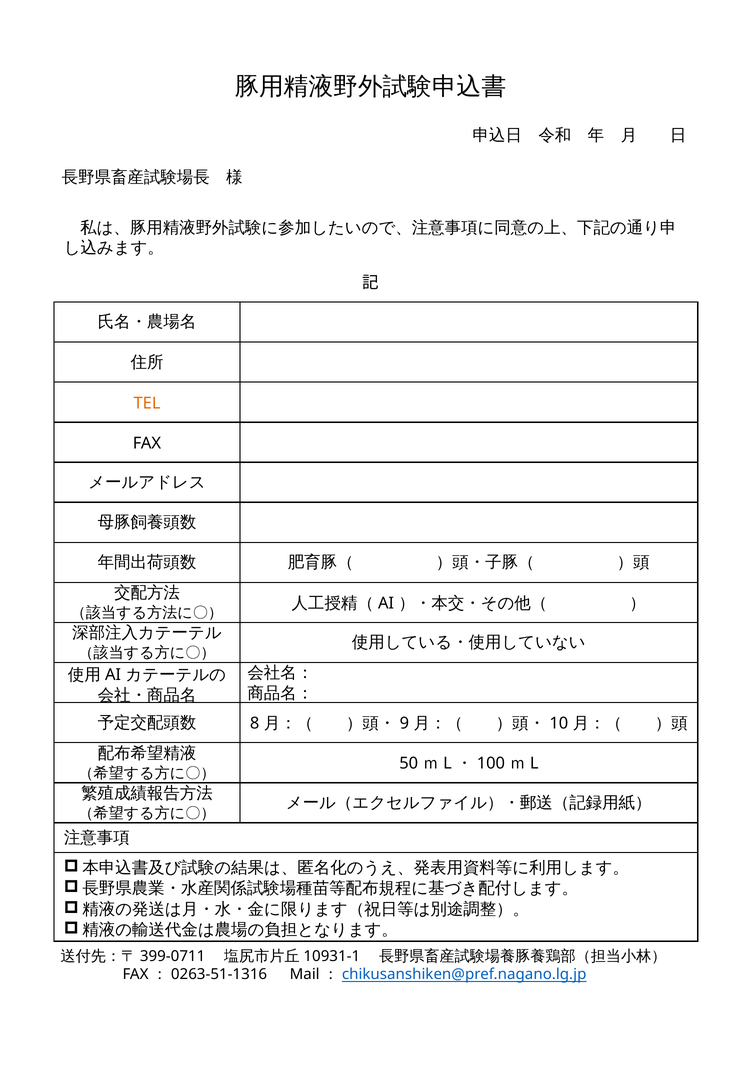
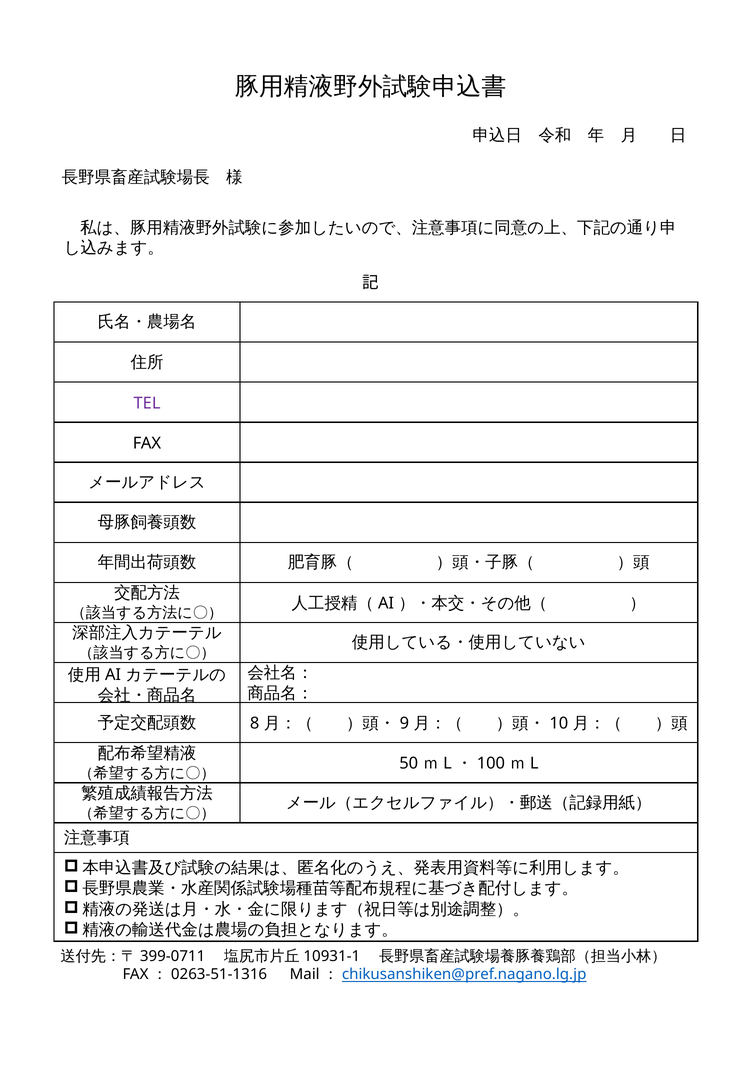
TEL colour: orange -> purple (147, 403)
